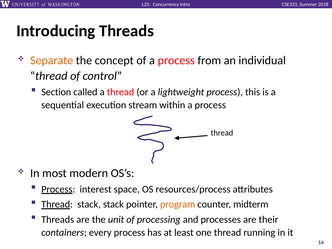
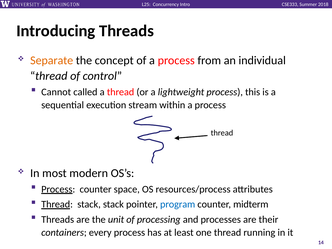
Section: Section -> Cannot (56, 92)
Process interest: interest -> counter (96, 189)
program colour: orange -> blue (178, 204)
